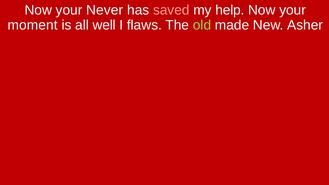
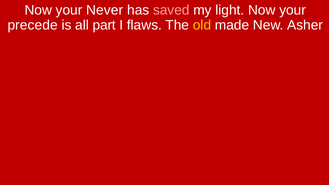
help: help -> light (230, 10)
moment: moment -> precede (33, 25)
well: well -> part (104, 25)
old colour: light green -> yellow (202, 25)
